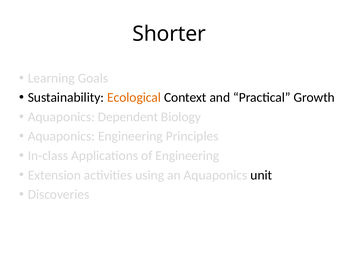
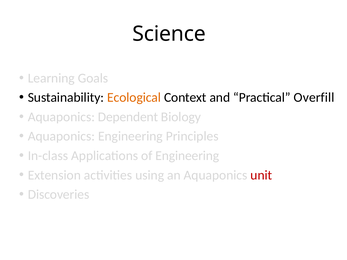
Shorter: Shorter -> Science (169, 34)
Growth: Growth -> Overfill (314, 98)
unit colour: black -> red (261, 175)
